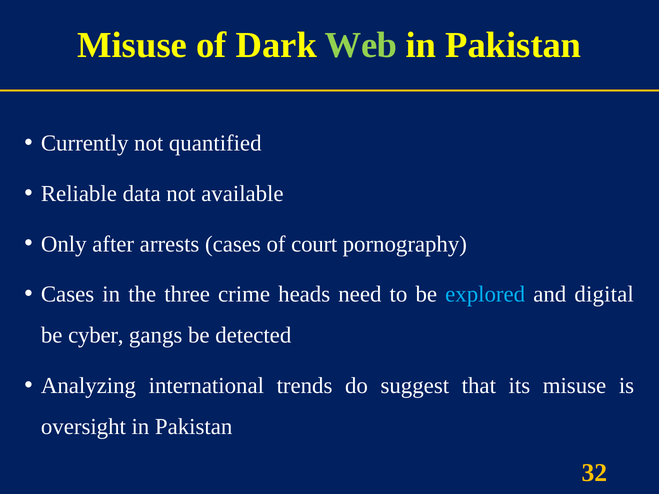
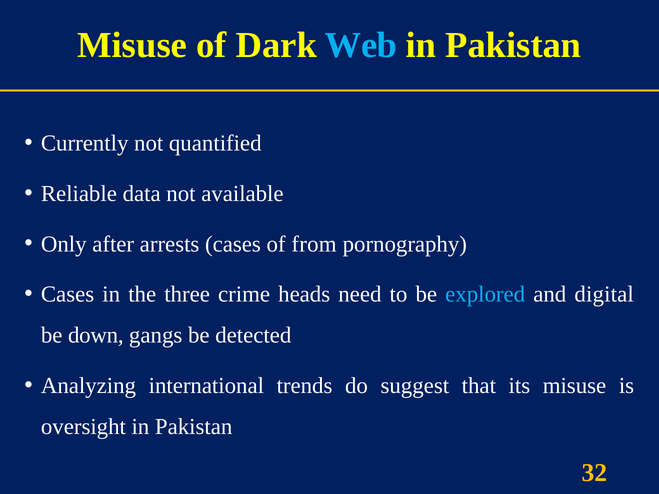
Web colour: light green -> light blue (361, 45)
court: court -> from (314, 244)
cyber: cyber -> down (96, 336)
